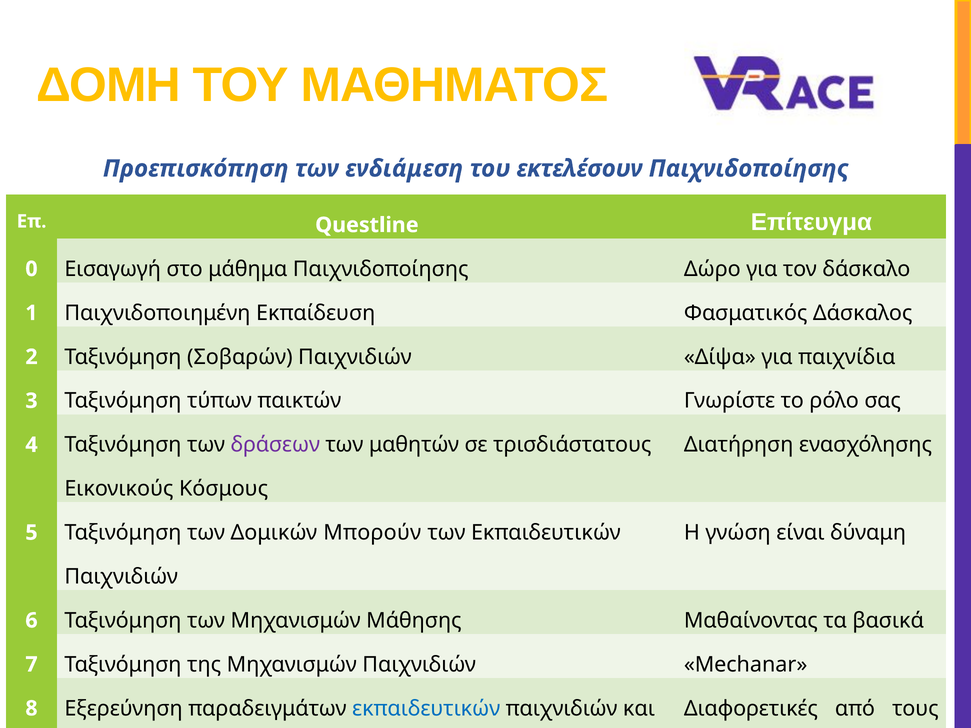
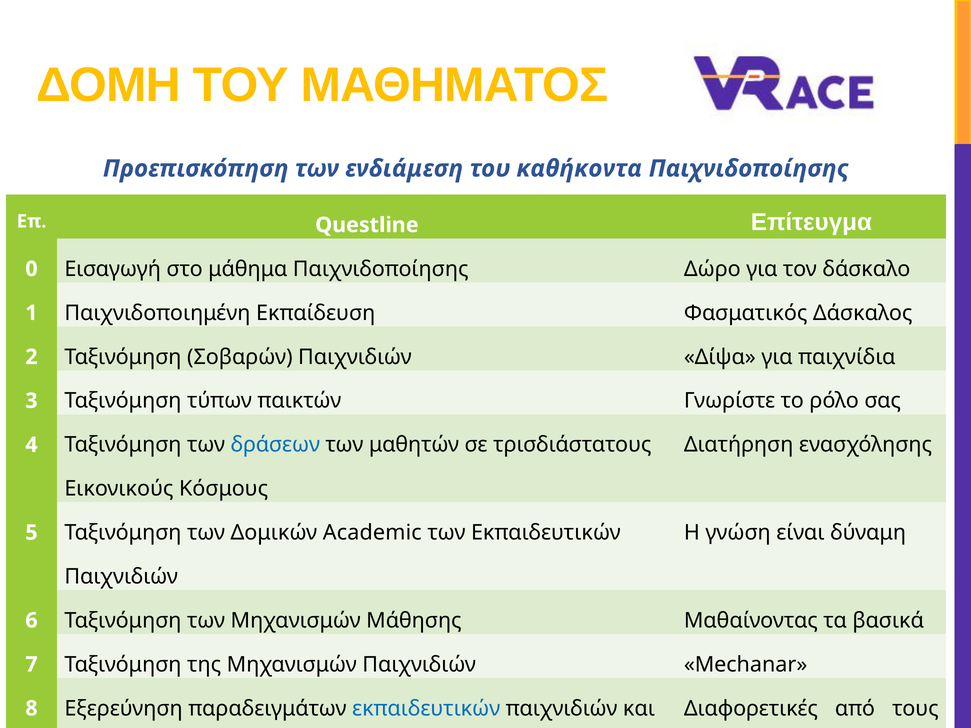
εκτελέσουν: εκτελέσουν -> καθήκοντα (579, 169)
δράσεων colour: purple -> blue (275, 445)
Μπορούν: Μπορούν -> Academic (372, 533)
